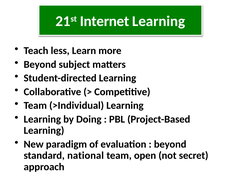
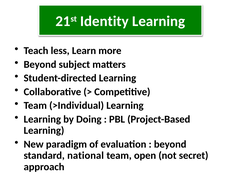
Internet: Internet -> Identity (104, 21)
